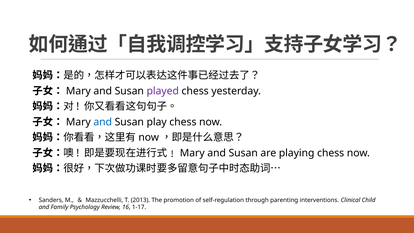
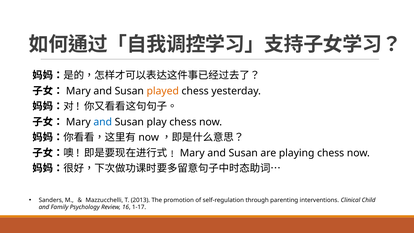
played colour: purple -> orange (163, 91)
